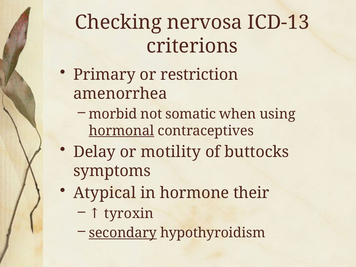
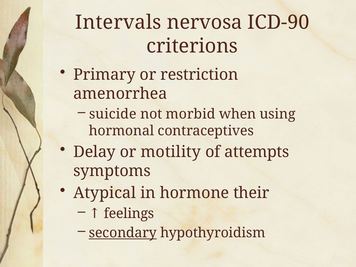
Checking: Checking -> Intervals (118, 22)
ICD-13: ICD-13 -> ICD-90 (278, 22)
morbid: morbid -> suicide (113, 114)
somatic: somatic -> morbid (191, 114)
hormonal underline: present -> none (122, 131)
buttocks: buttocks -> attempts (257, 152)
tyroxin: tyroxin -> feelings (129, 213)
